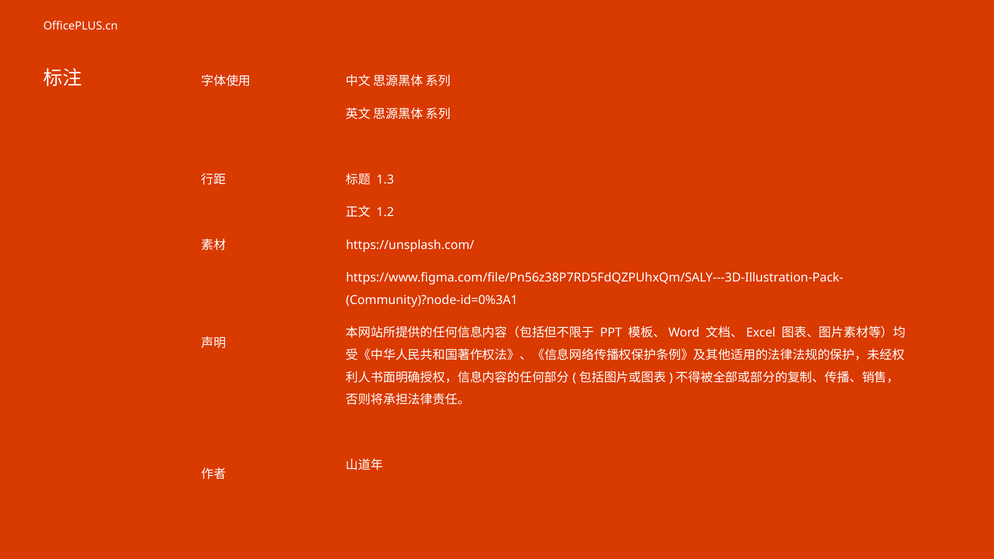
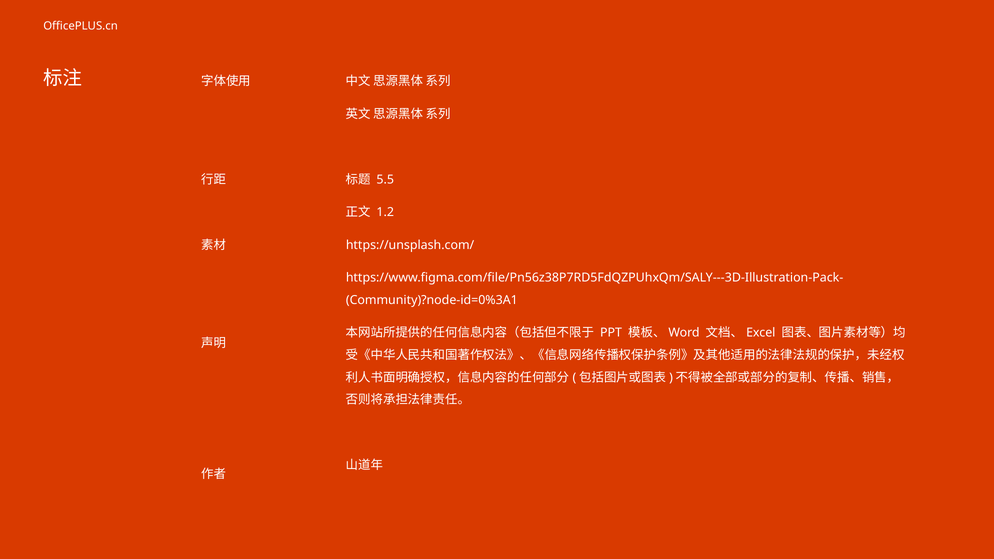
1.3: 1.3 -> 5.5 (385, 180)
